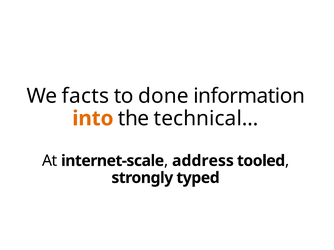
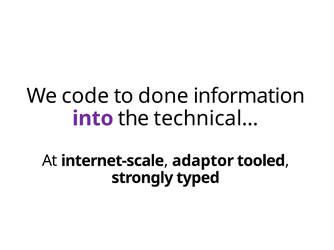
facts: facts -> code (85, 96)
into colour: orange -> purple (93, 119)
address: address -> adaptor (203, 161)
